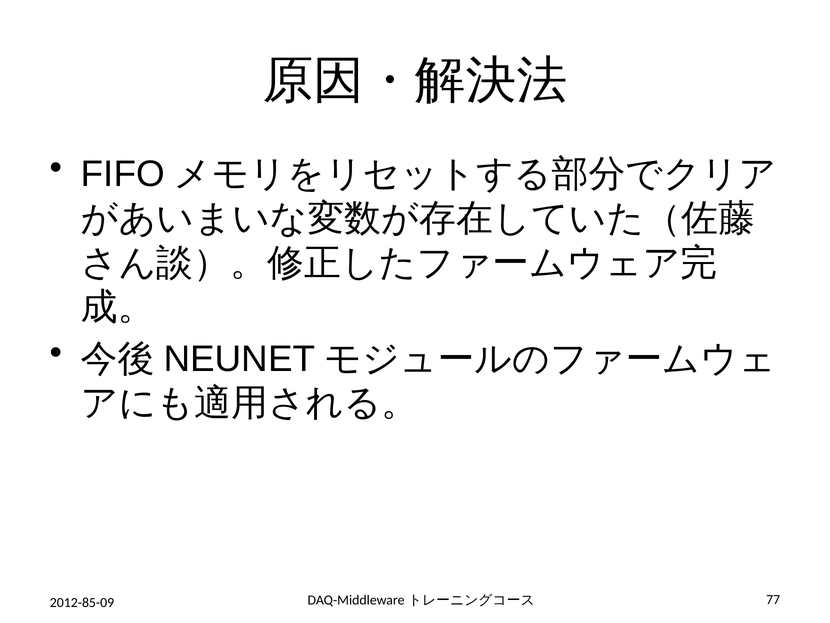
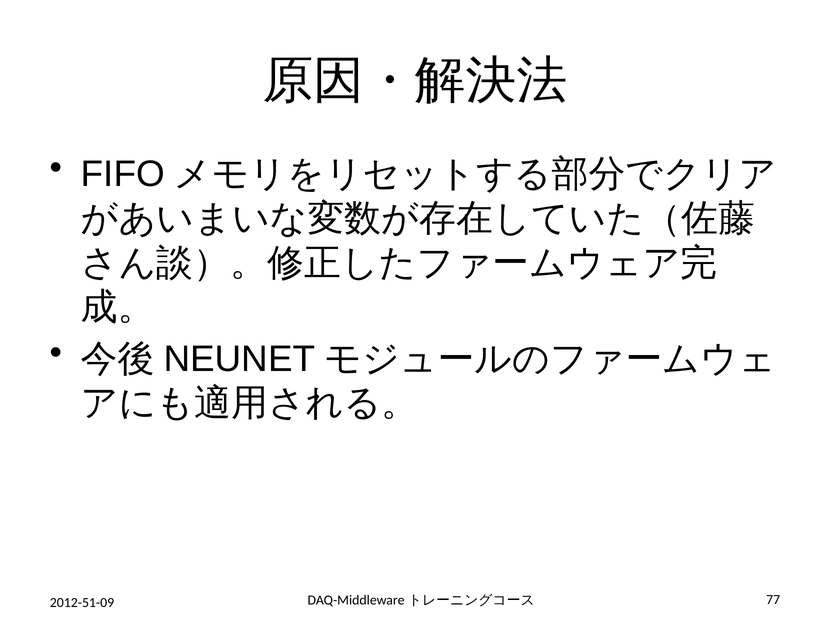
2012-85-09: 2012-85-09 -> 2012-51-09 (82, 602)
